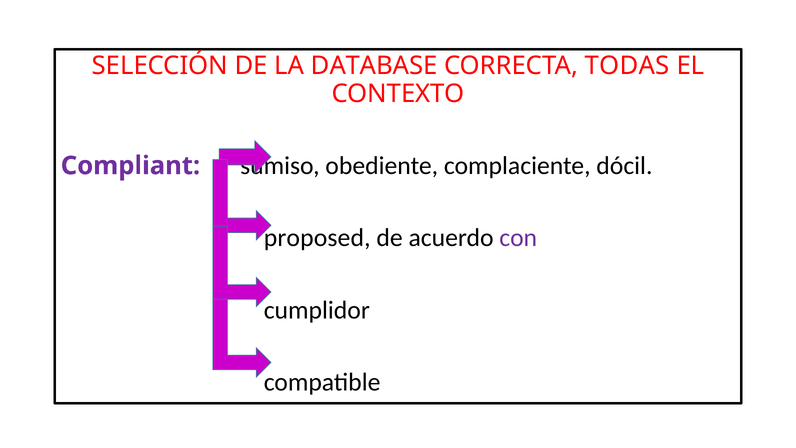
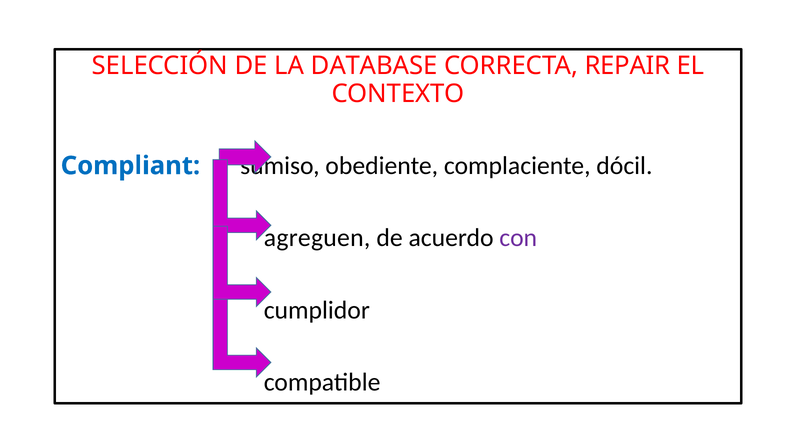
TODAS: TODAS -> REPAIR (627, 66)
Compliant colour: purple -> blue (130, 166)
proposed: proposed -> agreguen (317, 238)
